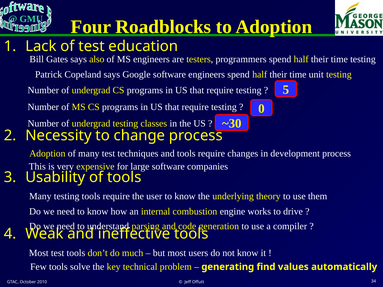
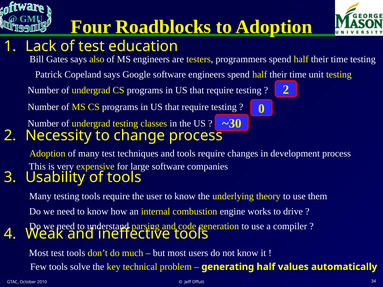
5: 5 -> 2 (286, 90)
generating find: find -> half (266, 267)
